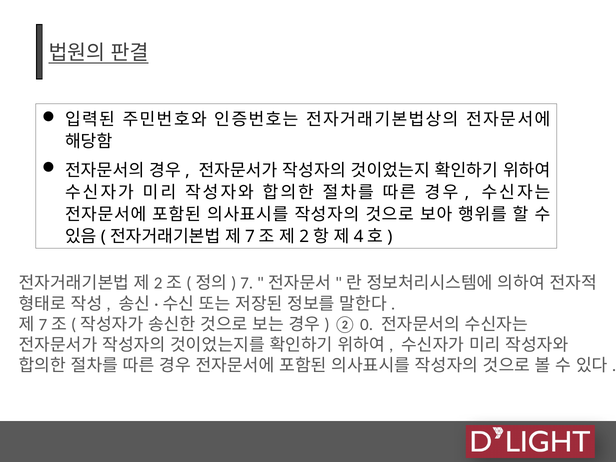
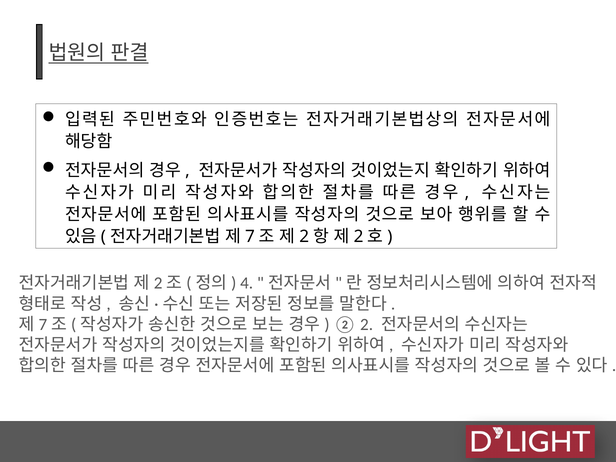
4: 4 -> 2 (359, 236)
7: 7 -> 4 (247, 283)
② 0: 0 -> 2 (367, 324)
